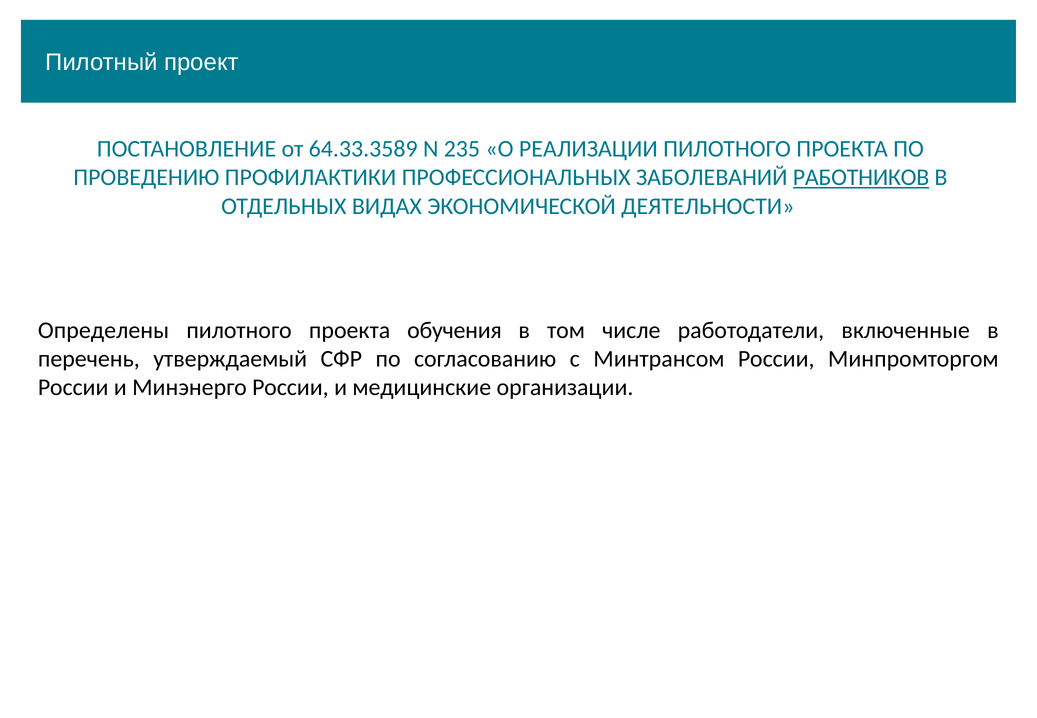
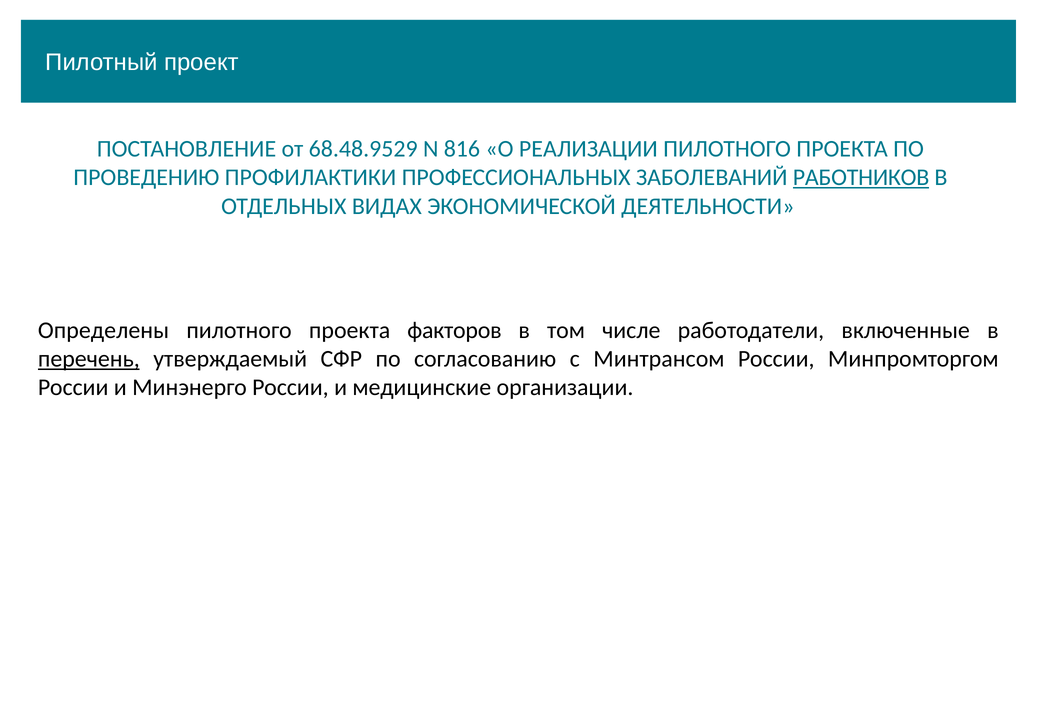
64.33.3589: 64.33.3589 -> 68.48.9529 (363, 149)
235: 235 -> 816 (462, 149)
обучения: обучения -> факторов (454, 330)
перечень underline: none -> present (89, 359)
